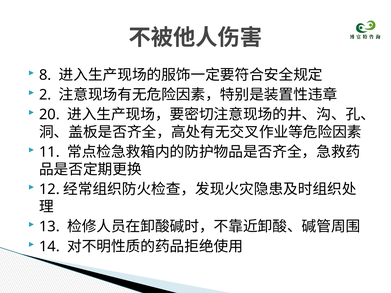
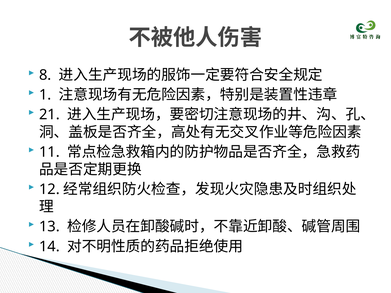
2: 2 -> 1 (45, 95)
20: 20 -> 21 (49, 115)
